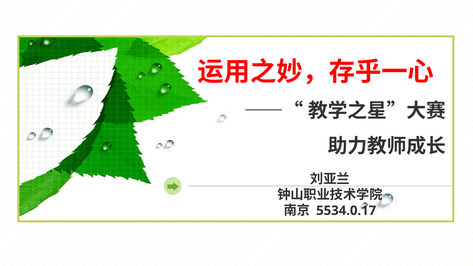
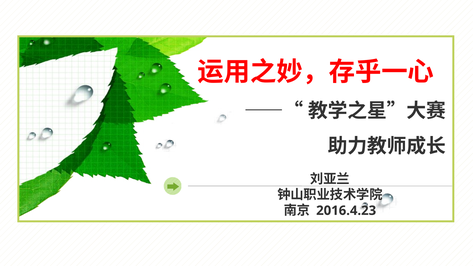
5534.0.17: 5534.0.17 -> 2016.4.23 (346, 211)
